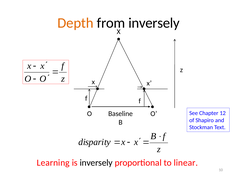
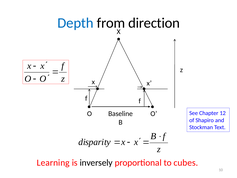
Depth colour: orange -> blue (75, 23)
inversely: inversely -> direction (154, 23)
linear: linear -> cubes (186, 163)
